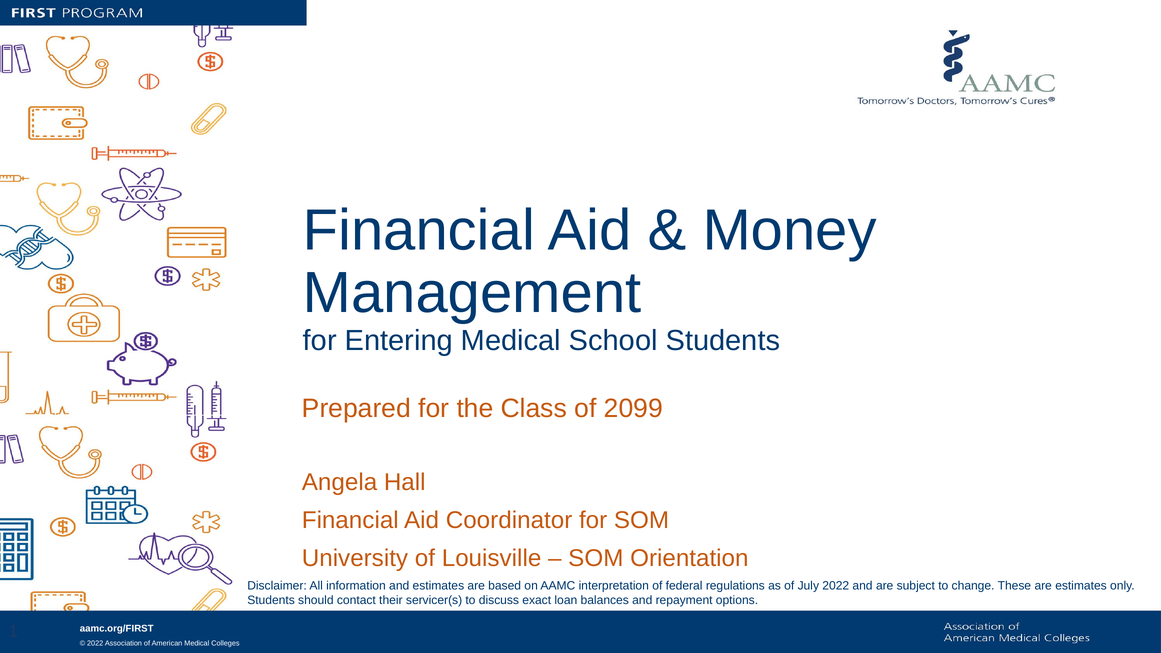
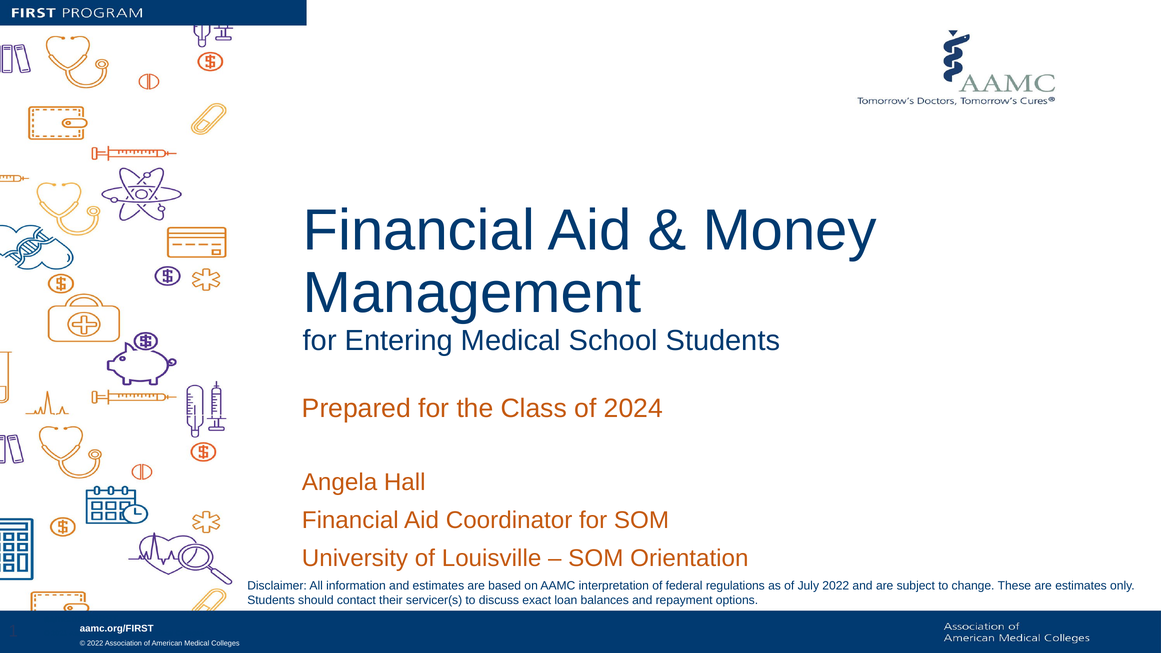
2099: 2099 -> 2024 (633, 408)
